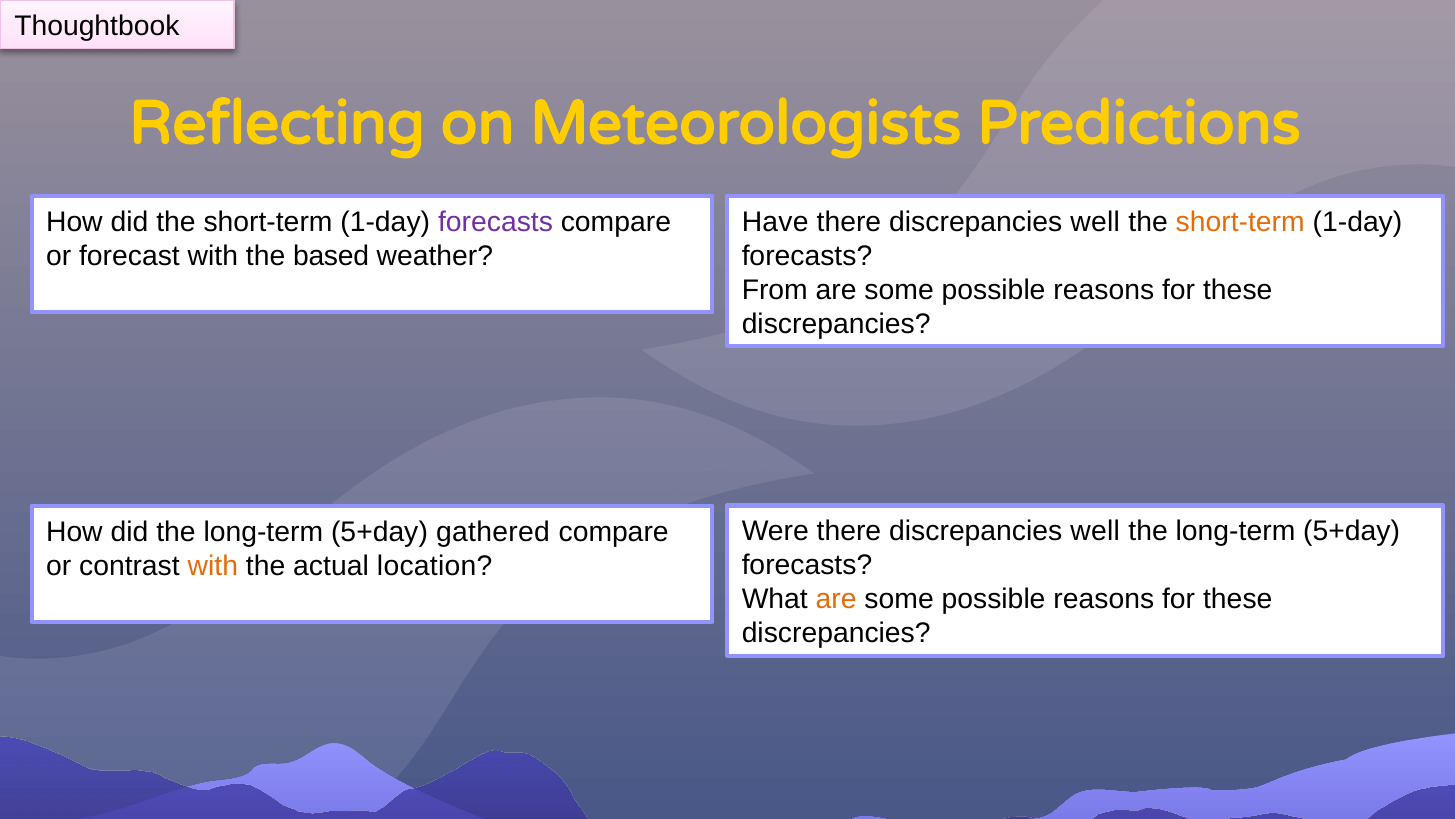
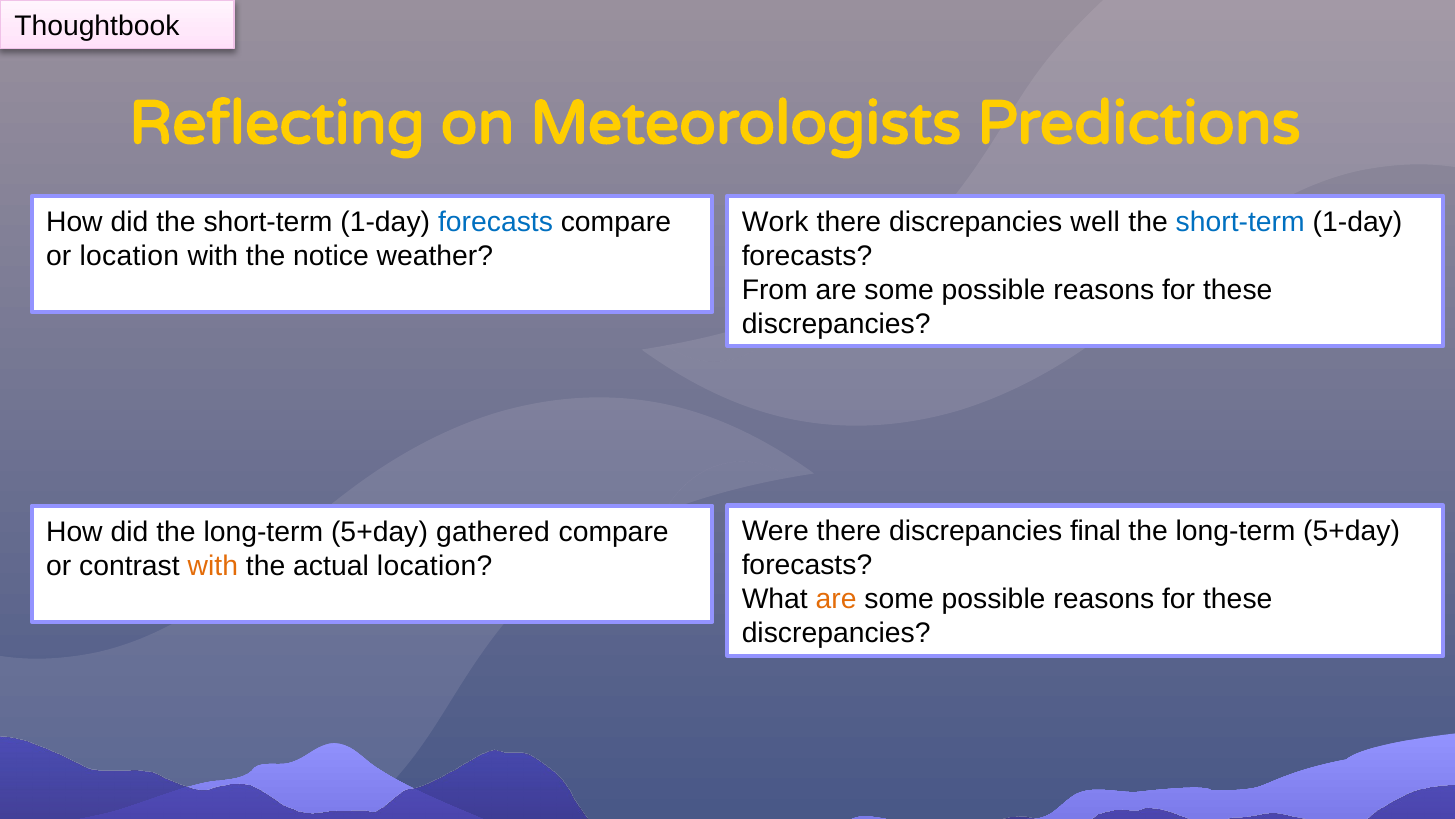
forecasts colour: purple -> blue (496, 222)
Have: Have -> Work (775, 222)
short-term colour: orange -> blue (1240, 222)
or forecast: forecast -> location (129, 256)
based: based -> notice (331, 256)
Were there discrepancies well: well -> final (1095, 531)
